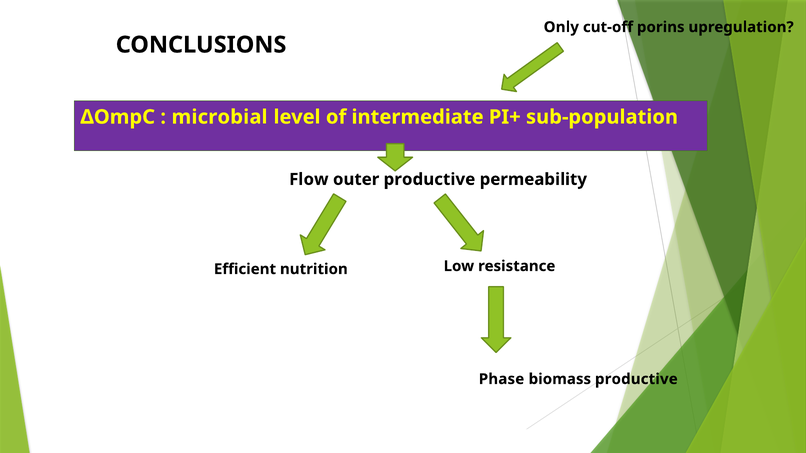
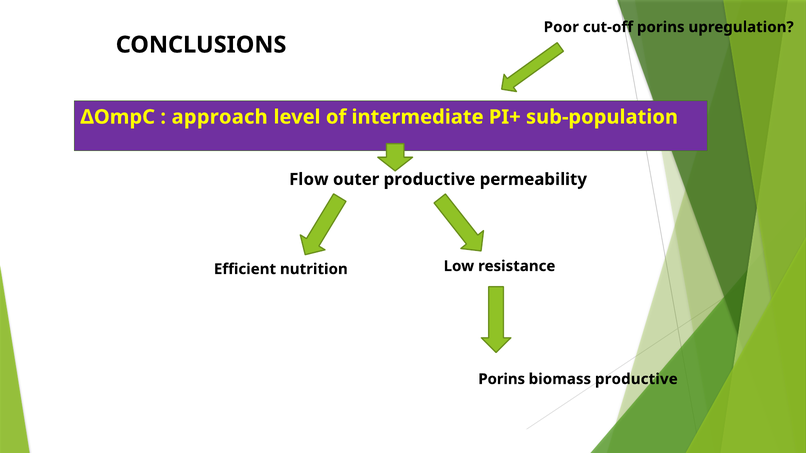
Only: Only -> Poor (561, 27)
microbial: microbial -> approach (220, 117)
Phase: Phase -> Porins (502, 379)
